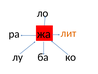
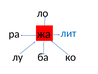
лит colour: orange -> blue (69, 33)
